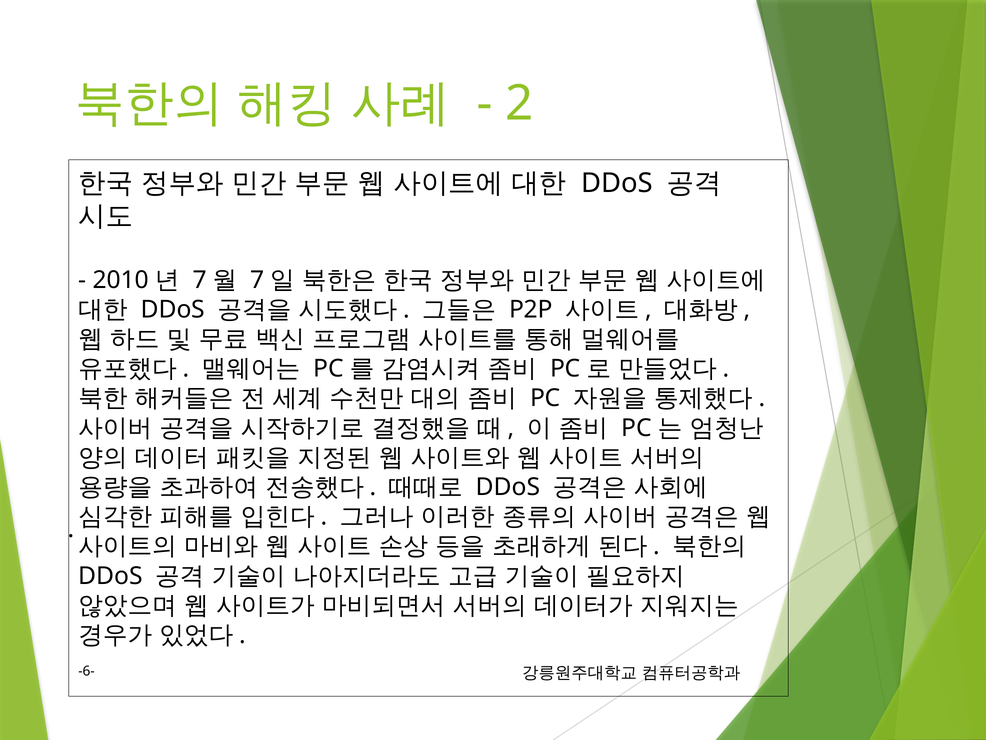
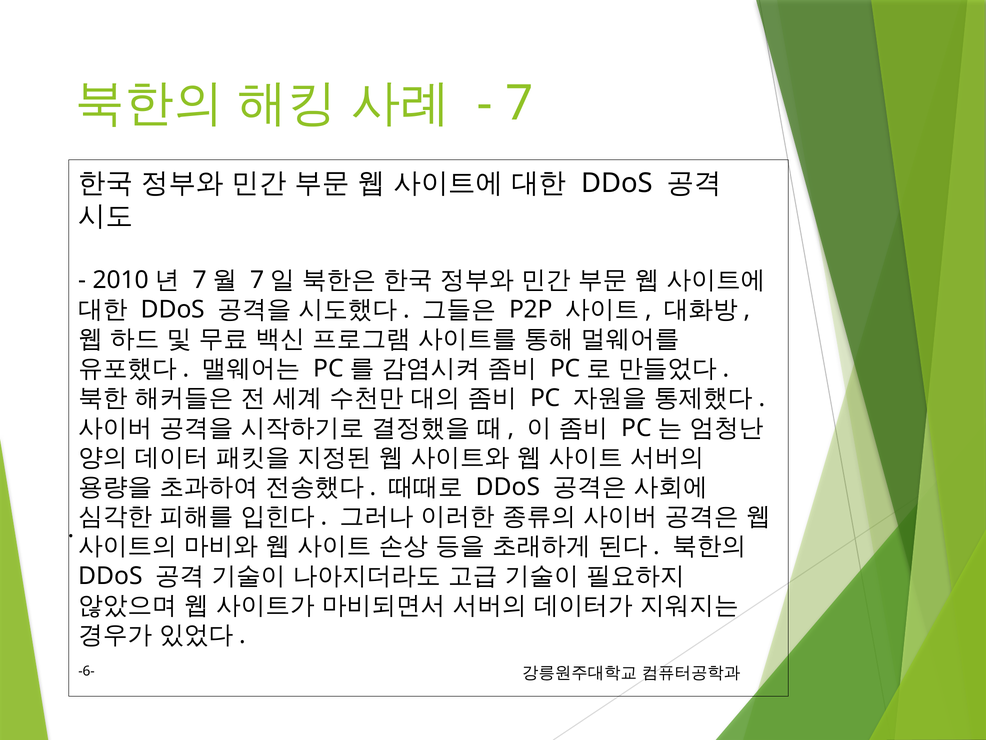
2: 2 -> 7 (519, 104)
